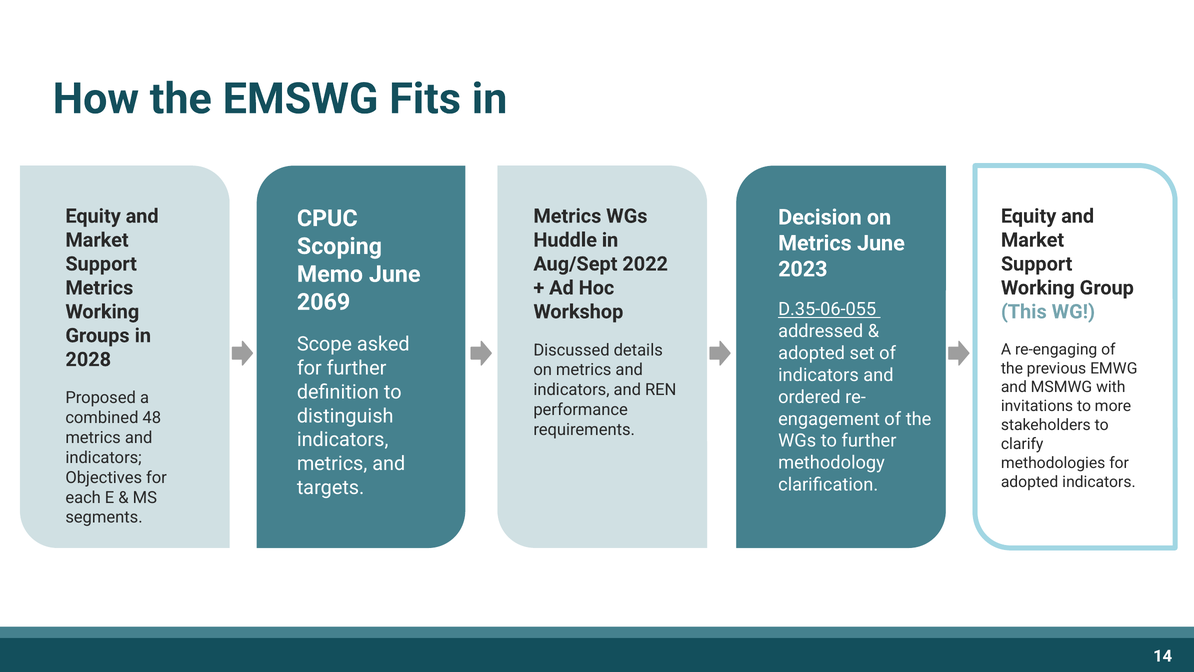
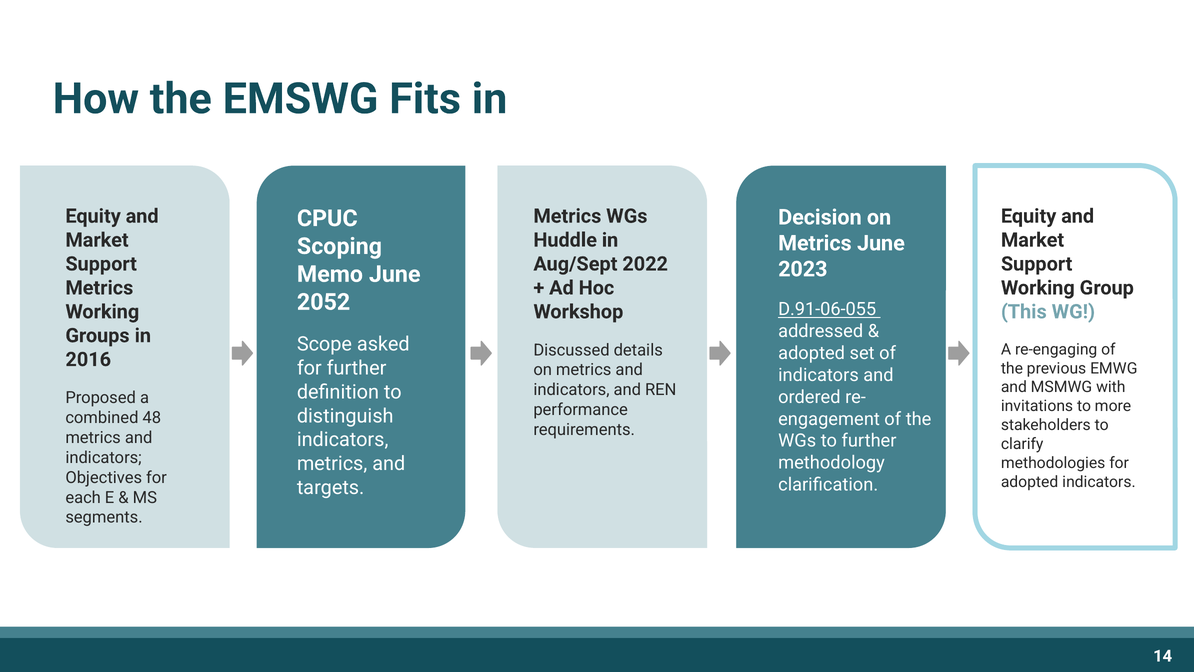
2069: 2069 -> 2052 (324, 302)
D.35-06-055: D.35-06-055 -> D.91-06-055 (827, 309)
2028: 2028 -> 2016 (88, 359)
